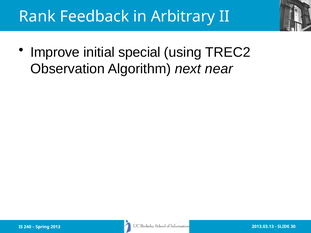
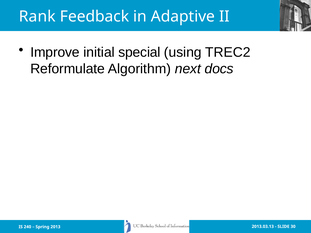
Arbitrary: Arbitrary -> Adaptive (183, 17)
Observation: Observation -> Reformulate (68, 69)
near: near -> docs (219, 69)
